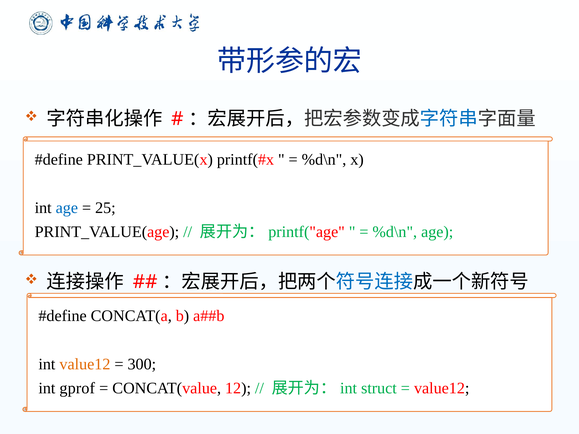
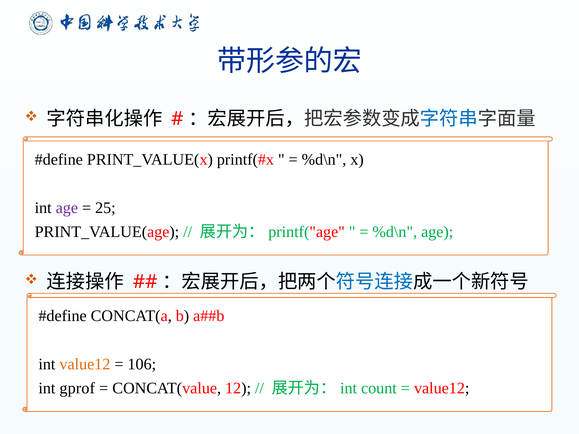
age colour: blue -> purple (67, 208)
300: 300 -> 106 (142, 364)
struct: struct -> count (379, 389)
